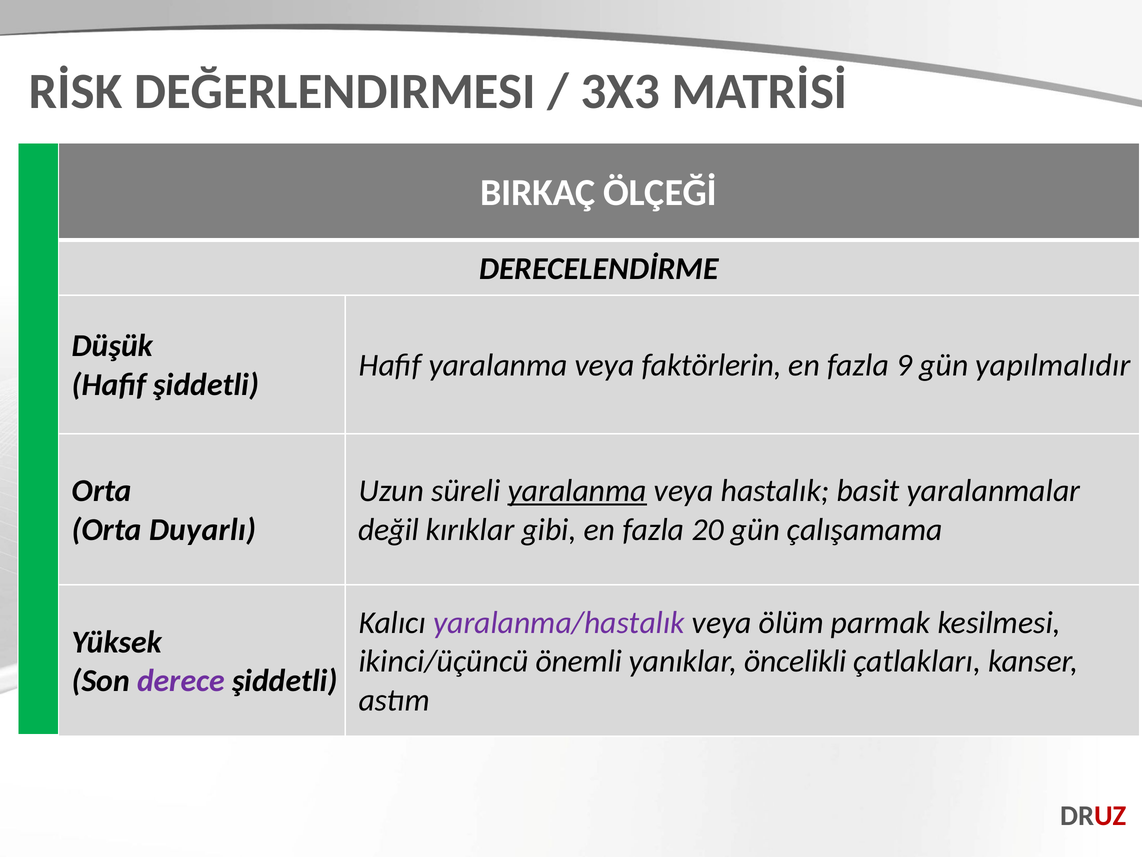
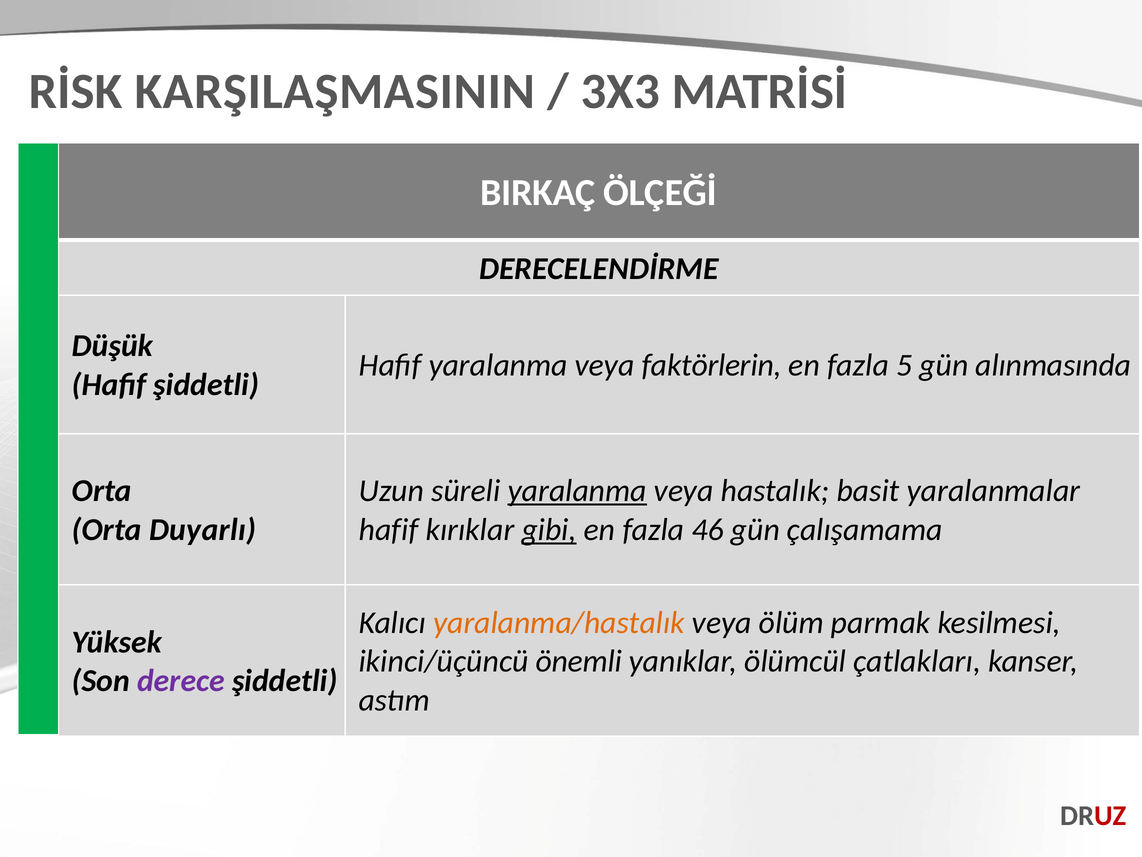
DEĞERLENDIRMESI: DEĞERLENDIRMESI -> KARŞILAŞMASININ (335, 91)
9: 9 -> 5 (904, 365)
yapılmalıdır: yapılmalıdır -> alınmasında (1053, 365)
değil: değil -> hafif (388, 529)
gibi underline: none -> present (549, 529)
20: 20 -> 46 (708, 529)
yaralanma/hastalık colour: purple -> orange (559, 622)
öncelikli: öncelikli -> ölümcül (795, 661)
